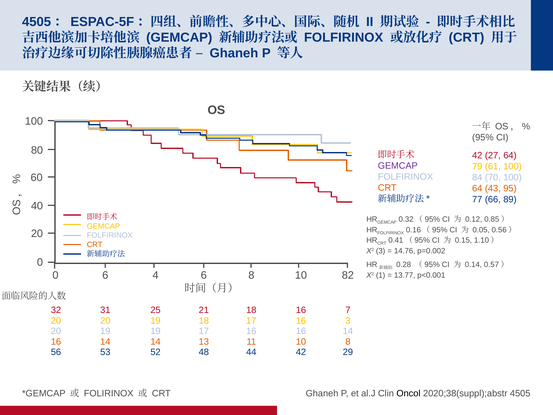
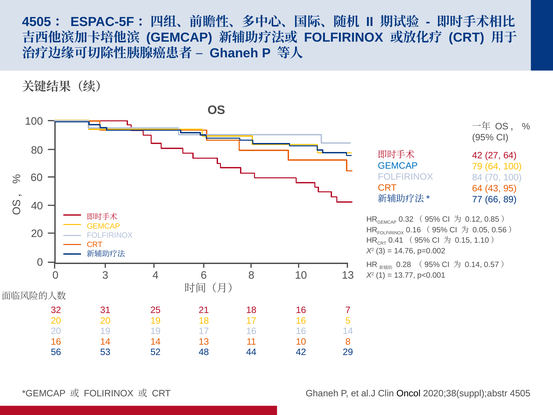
GEMCAP colour: purple -> blue (398, 166)
79 61: 61 -> 64 (493, 166)
0 6: 6 -> 3 (105, 275)
10 82: 82 -> 13 (348, 275)
16 3: 3 -> 5 (348, 321)
